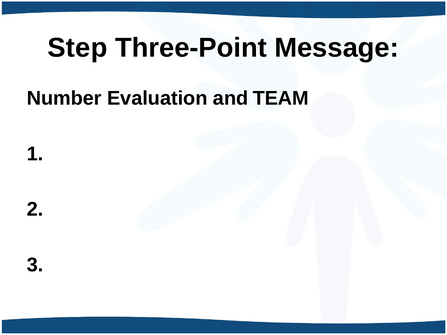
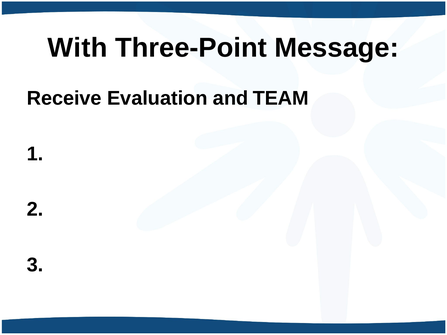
Step: Step -> With (77, 48)
Number: Number -> Receive (64, 98)
